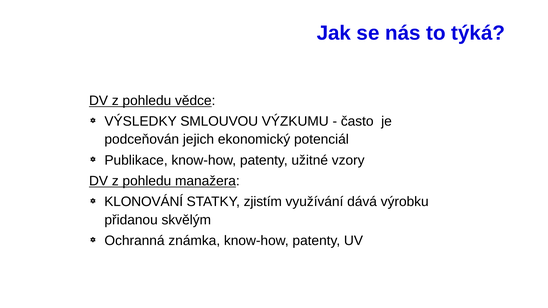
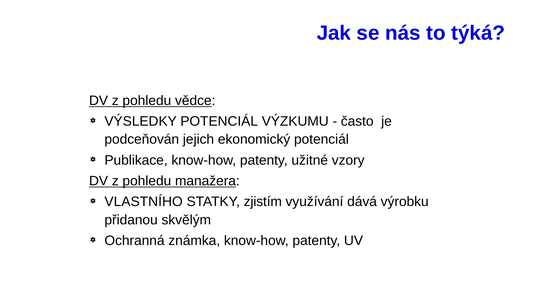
VÝSLEDKY SMLOUVOU: SMLOUVOU -> POTENCIÁL (219, 121)
KLONOVÁNÍ: KLONOVÁNÍ -> VLASTNÍHO (144, 202)
